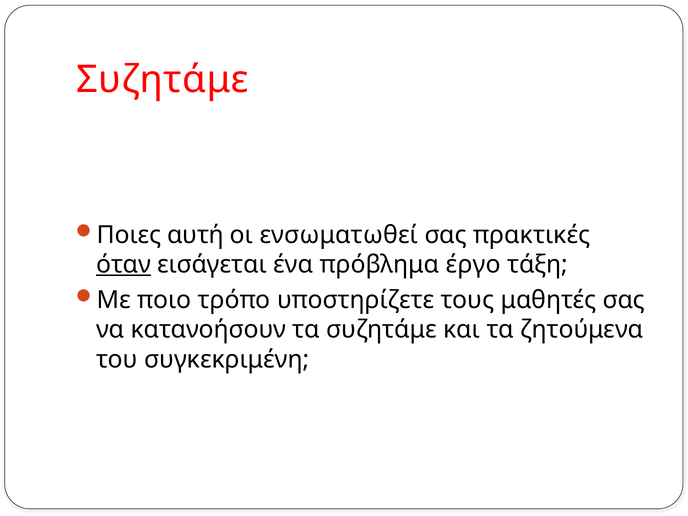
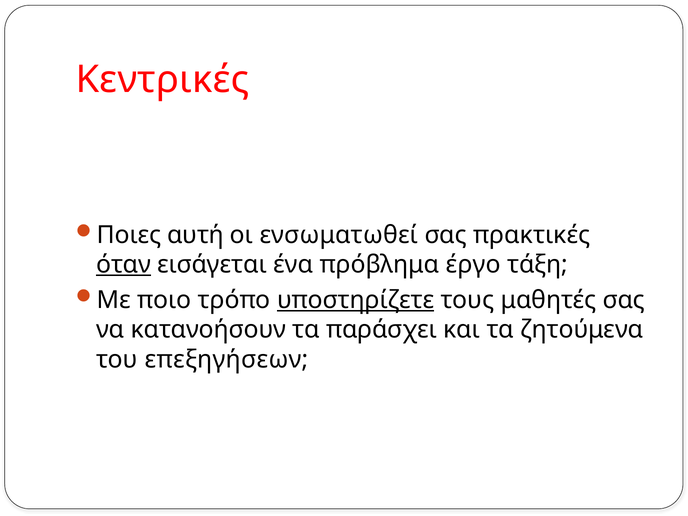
Συζητάμε: Συζητάμε -> Κεντρικές (163, 80)
υποστηρίζετε underline: none -> present (356, 300)
τα συζητάμε: συζητάμε -> παράσχει (382, 330)
συγκεκριμένη: συγκεκριμένη -> επεξηγήσεων (227, 360)
